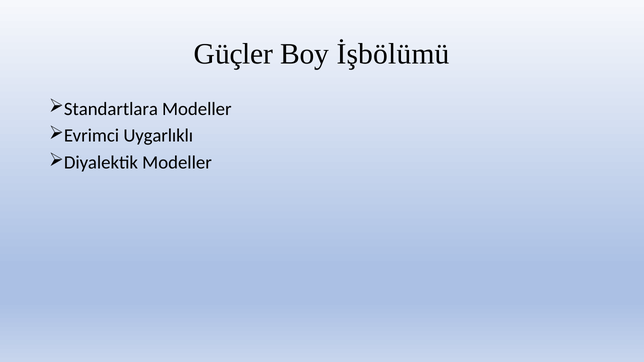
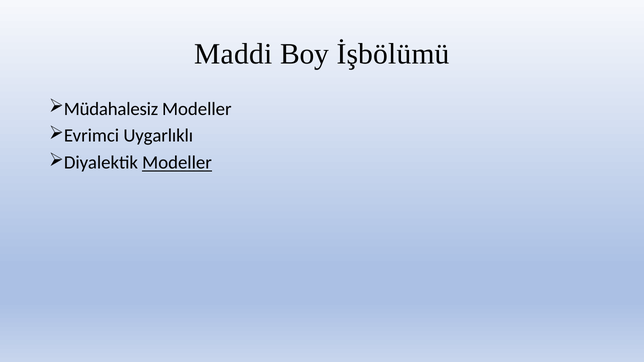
Güçler: Güçler -> Maddi (233, 54)
Standartlara: Standartlara -> Müdahalesiz (111, 109)
Modeller underline: none -> present (177, 163)
